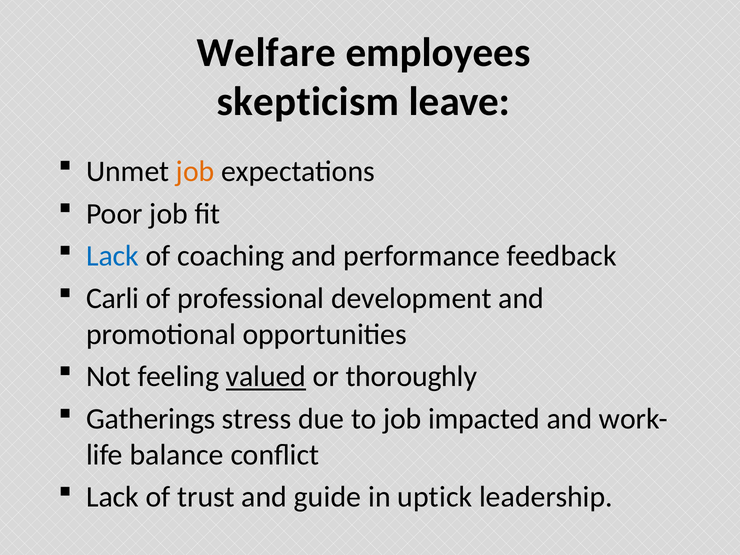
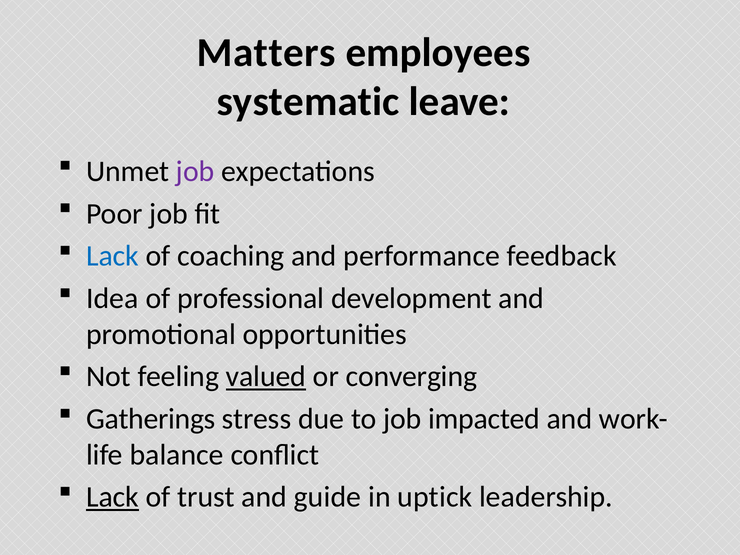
Welfare: Welfare -> Matters (266, 53)
skepticism: skepticism -> systematic (308, 102)
job colour: orange -> purple (195, 171)
Carli: Carli -> Idea (112, 298)
thoroughly: thoroughly -> converging (411, 377)
Lack underline: none -> present (112, 497)
